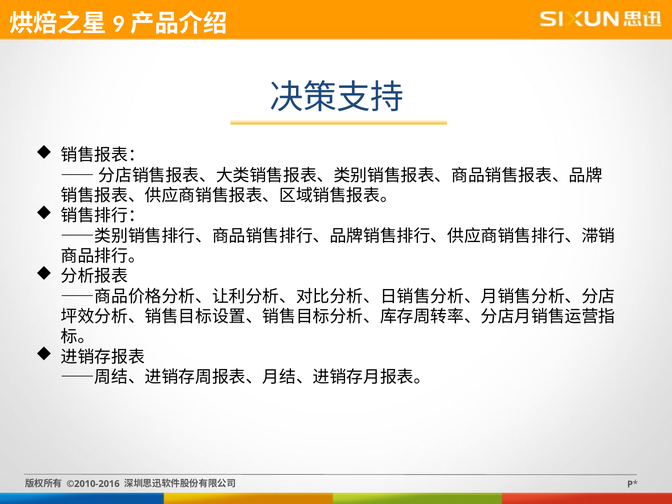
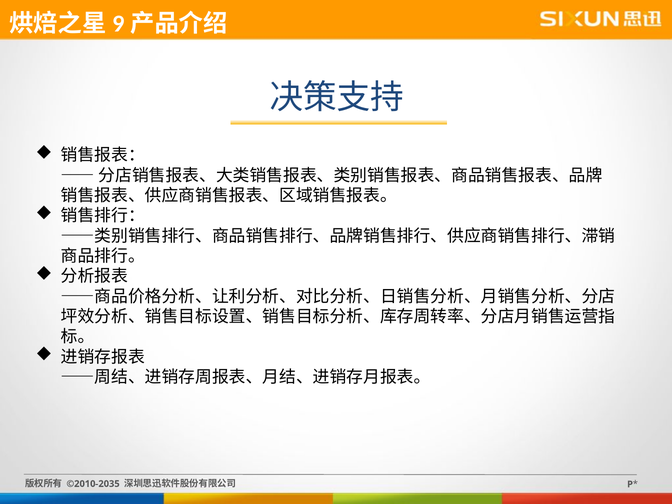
©2010-2016: ©2010-2016 -> ©2010-2035 (93, 484)
